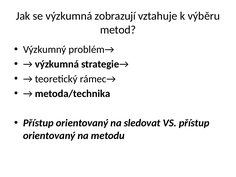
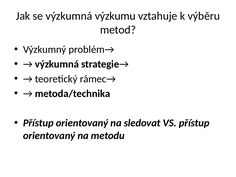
zobrazují: zobrazují -> výzkumu (115, 16)
